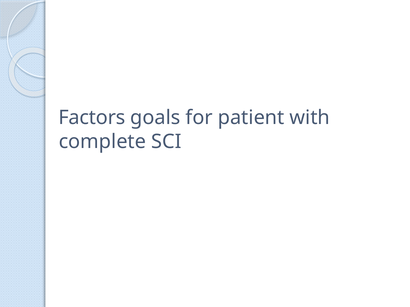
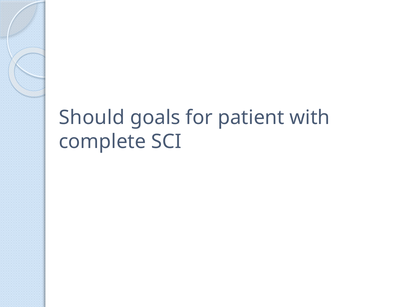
Factors: Factors -> Should (92, 118)
